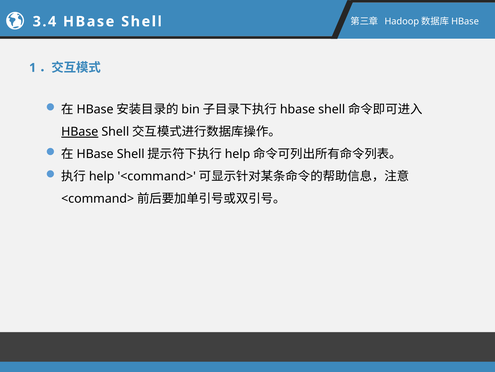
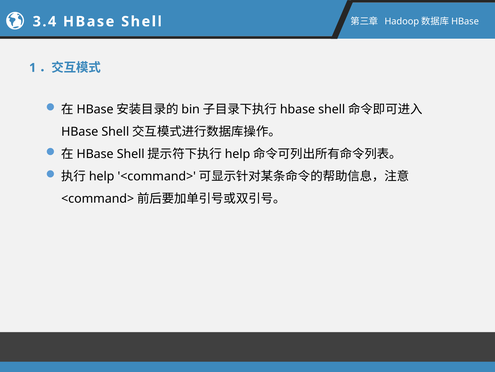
HBase underline: present -> none (80, 132)
